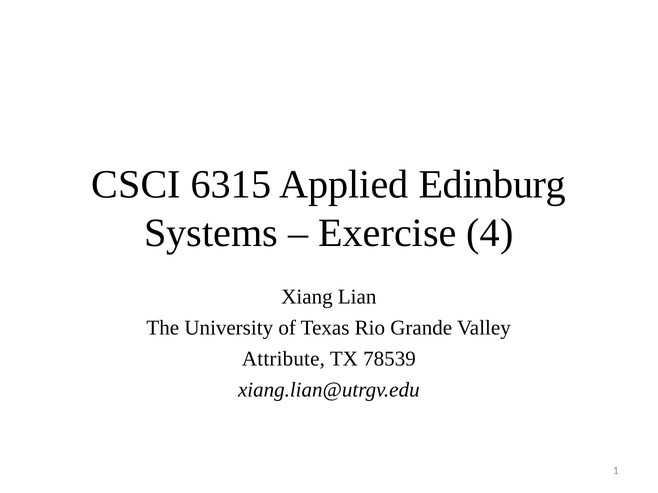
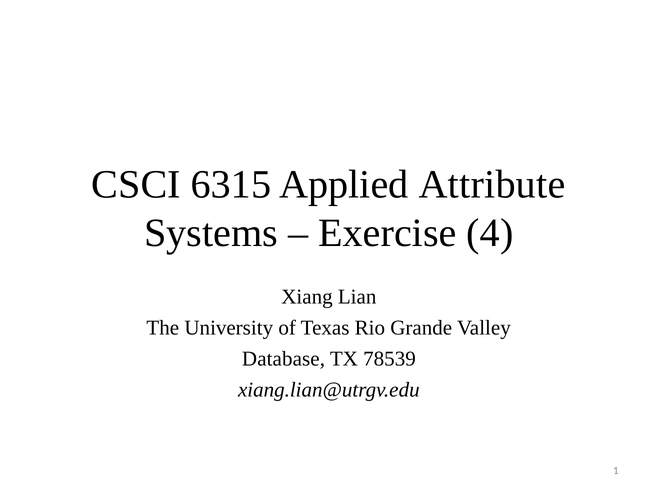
Edinburg: Edinburg -> Attribute (492, 185)
Attribute: Attribute -> Database (283, 359)
